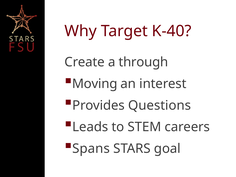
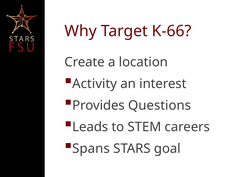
K-40: K-40 -> K-66 (172, 31)
through: through -> location (143, 62)
Moving: Moving -> Activity (95, 84)
